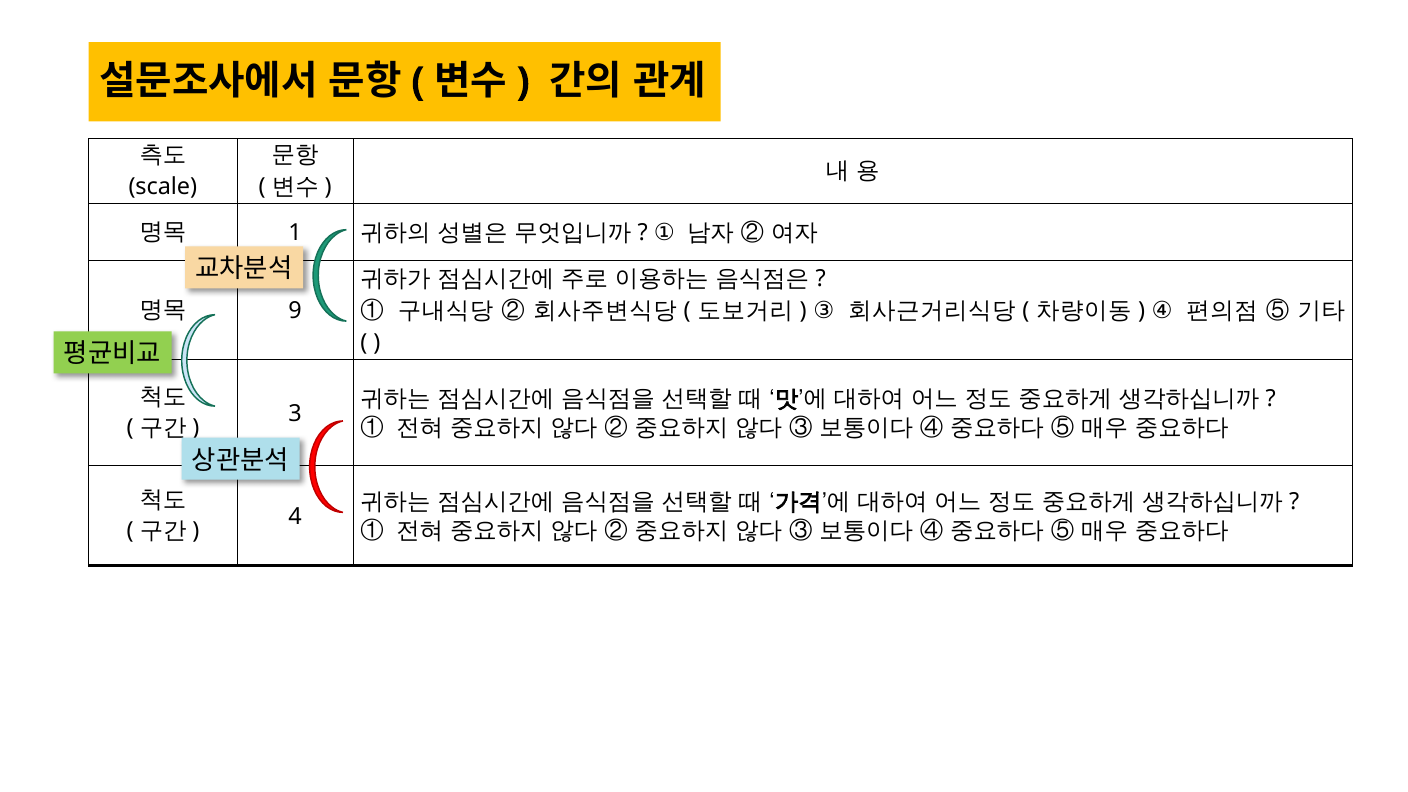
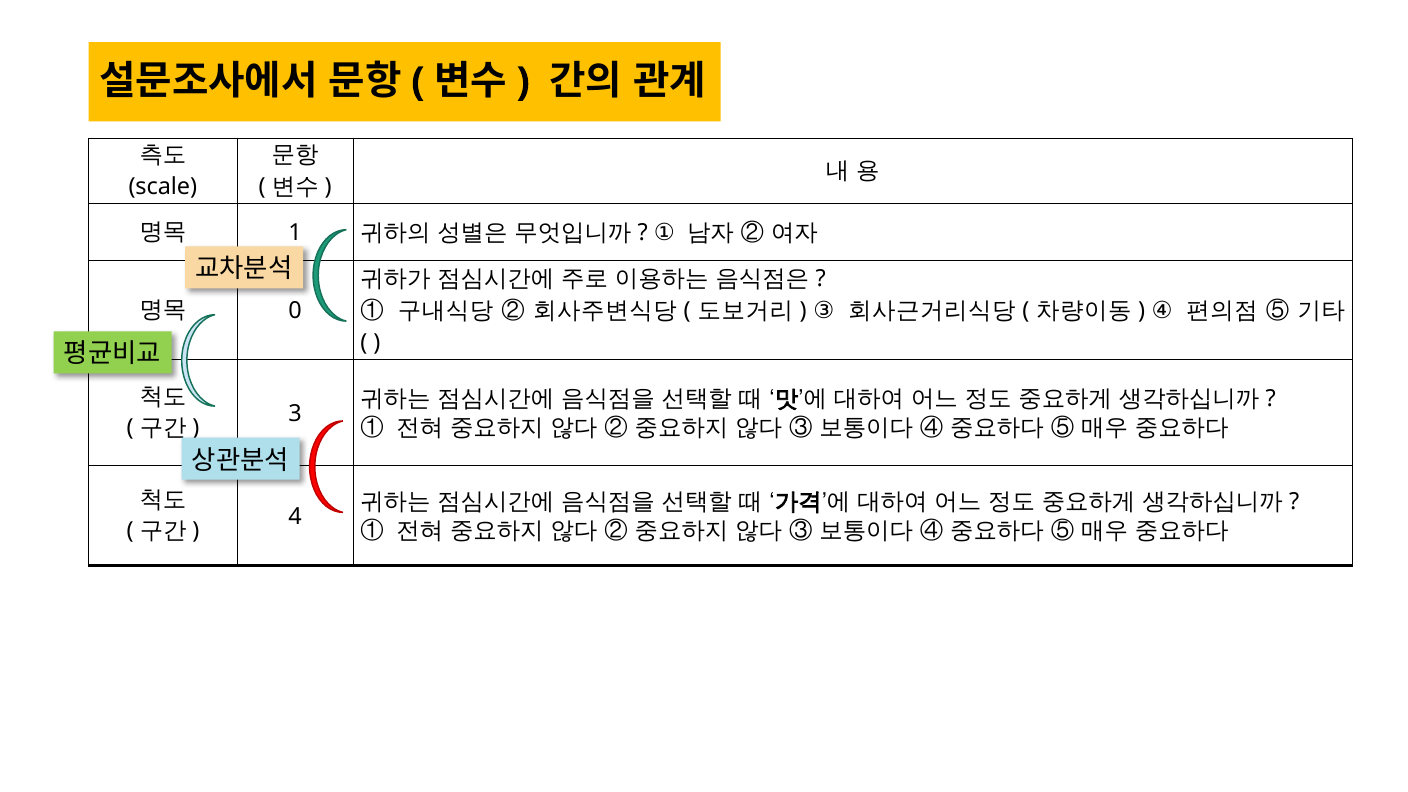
9: 9 -> 0 (295, 311)
